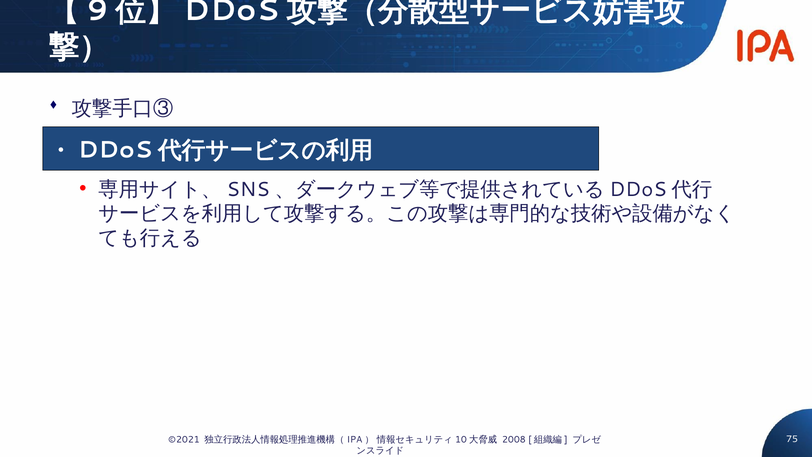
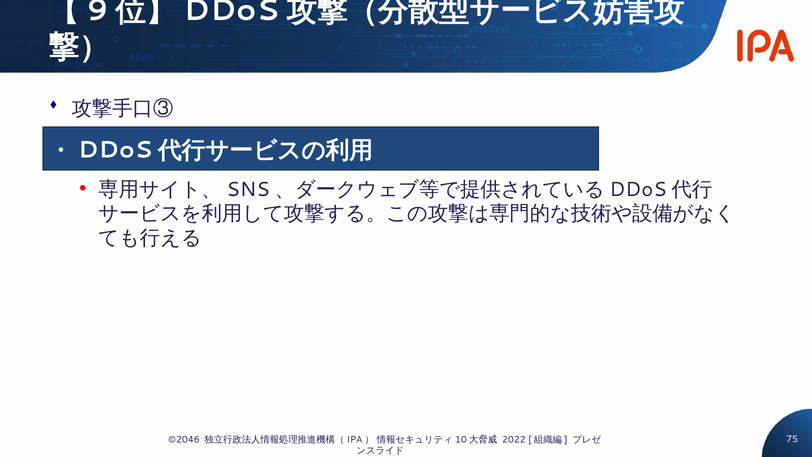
©2021: ©2021 -> ©2046 (184, 439)
2008: 2008 -> 2022 (514, 439)
